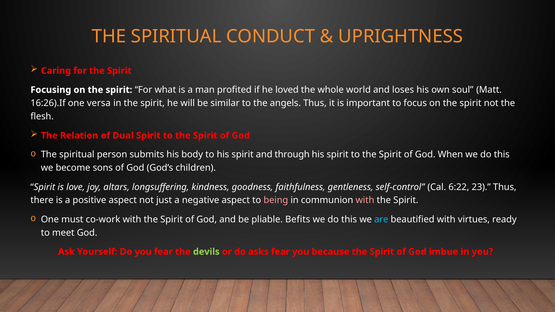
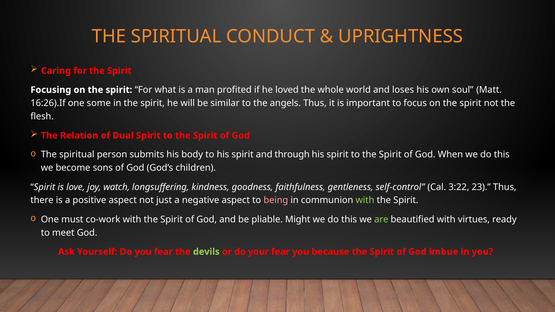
versa: versa -> some (99, 103)
altars: altars -> watch (117, 187)
6:22: 6:22 -> 3:22 (459, 187)
with colour: pink -> light green (365, 200)
Befits: Befits -> Might (298, 219)
are colour: light blue -> light green (381, 219)
asks: asks -> your (258, 252)
